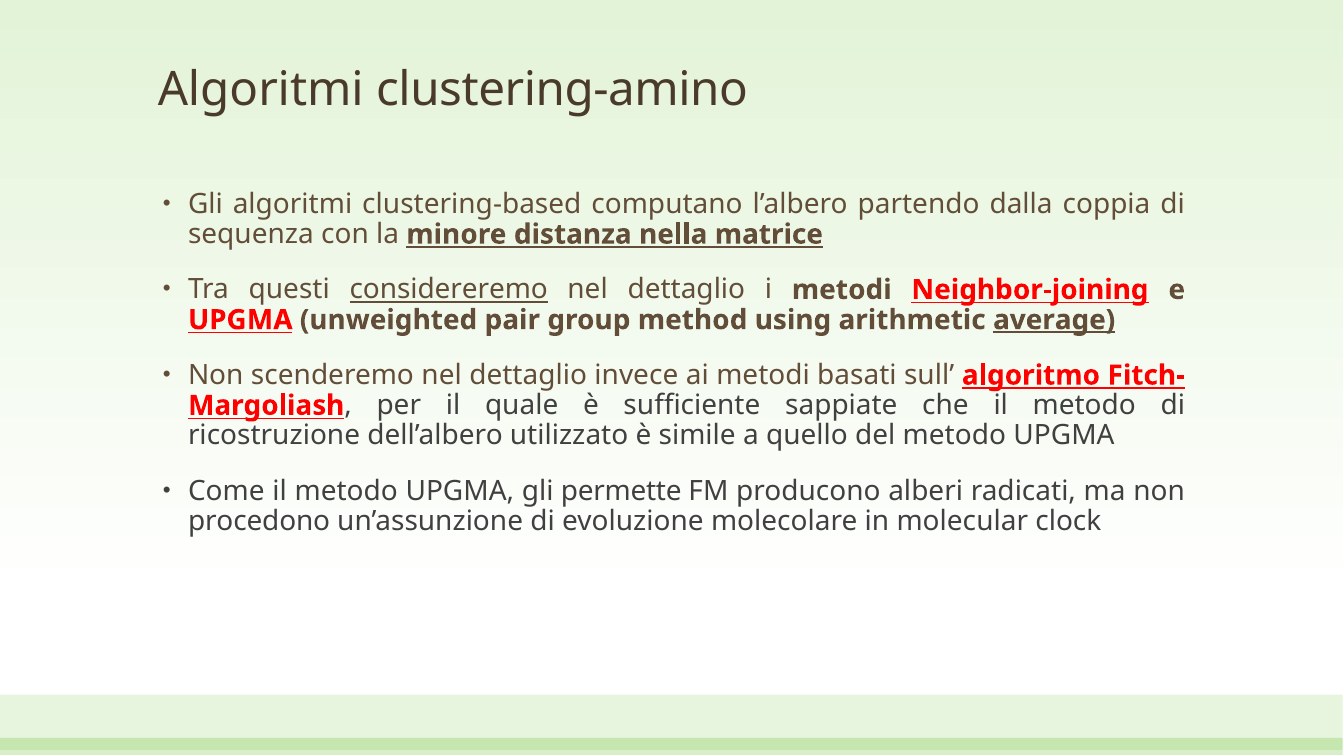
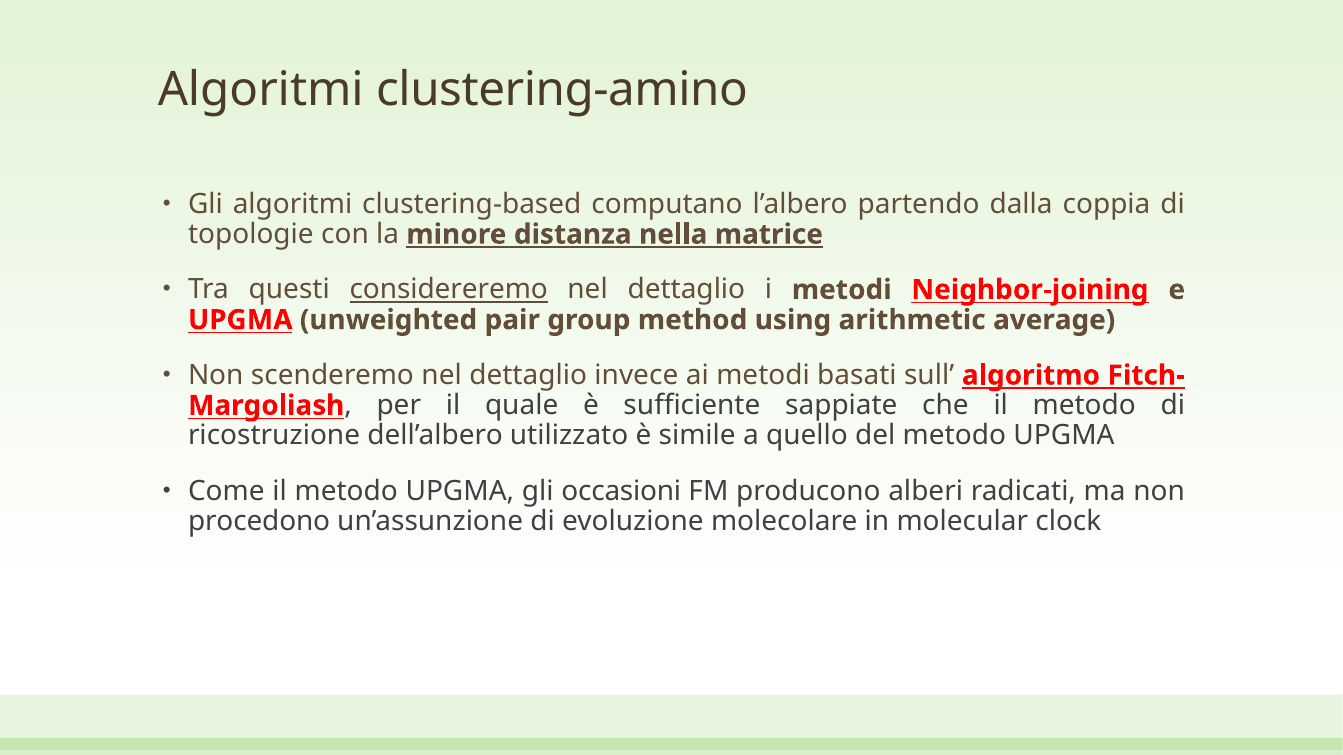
sequenza: sequenza -> topologie (251, 235)
average underline: present -> none (1054, 320)
permette: permette -> occasioni (621, 491)
